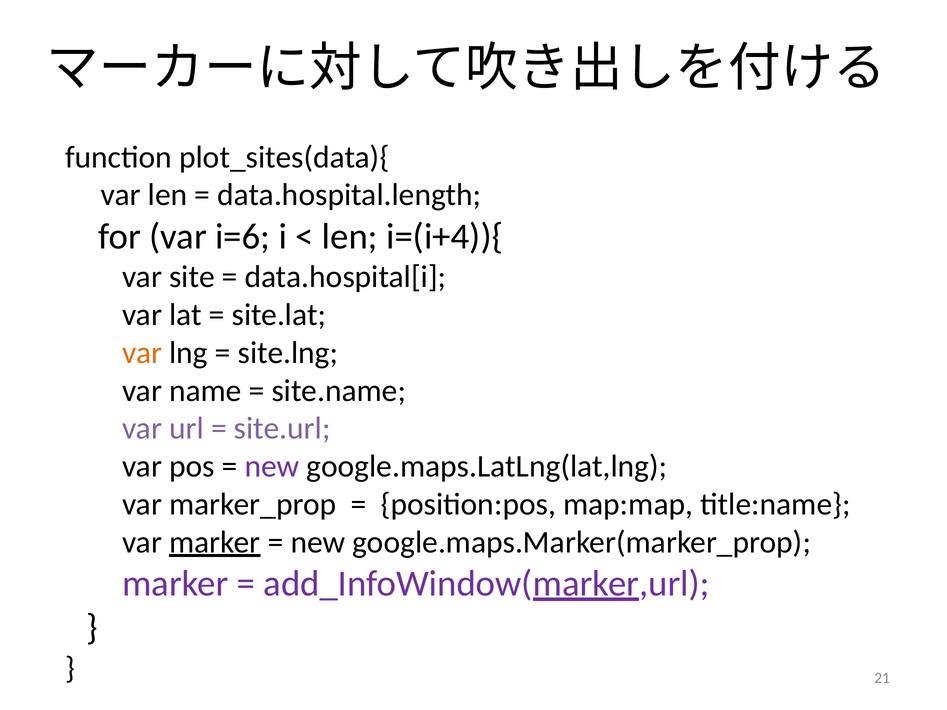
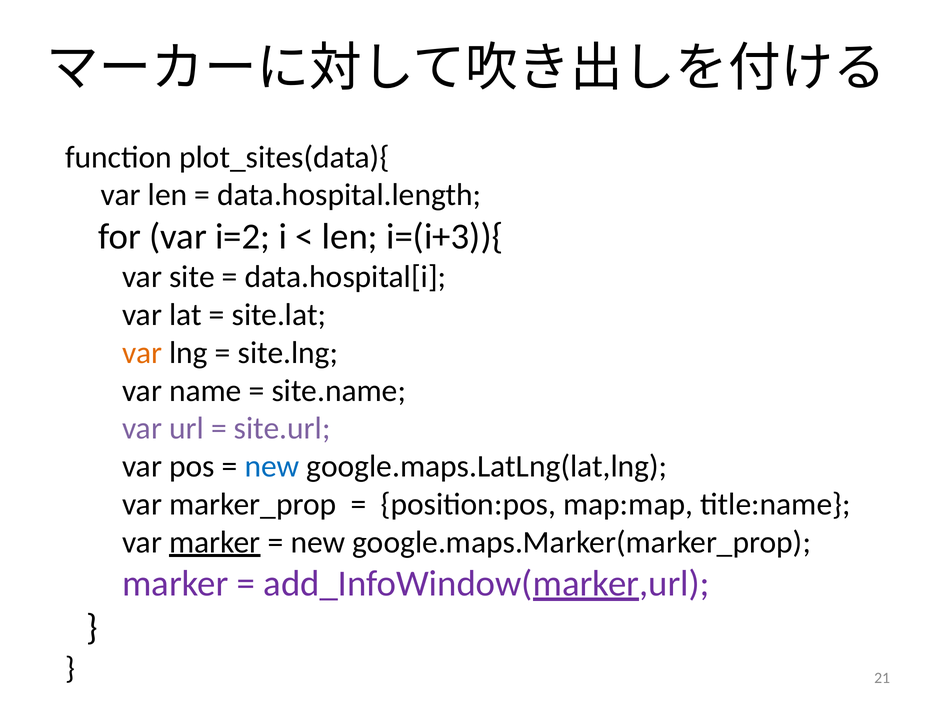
i=6: i=6 -> i=2 (243, 236)
i=(i+4)){: i=(i+4)){ -> i=(i+3)){ (445, 236)
new colour: purple -> blue (272, 467)
